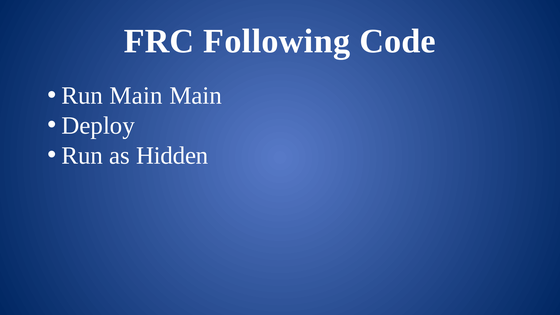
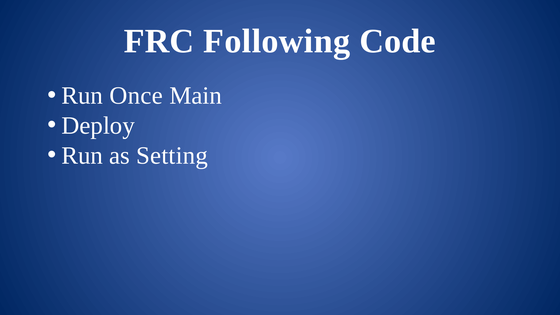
Run Main: Main -> Once (136, 96)
Hidden: Hidden -> Setting (172, 156)
